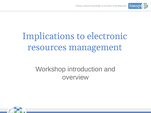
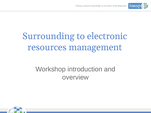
Implications: Implications -> Surrounding (48, 36)
